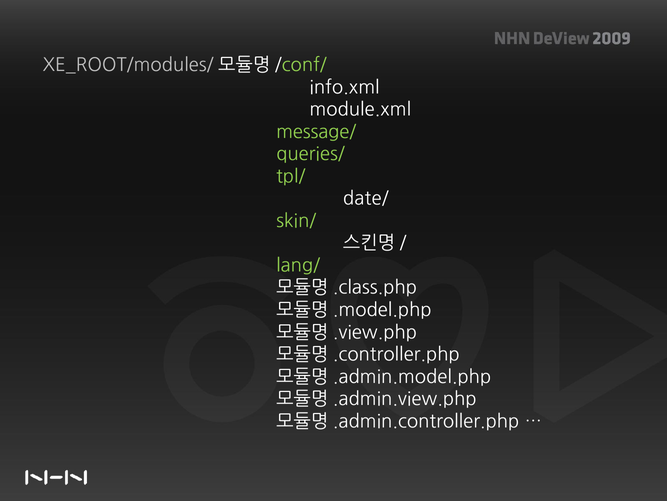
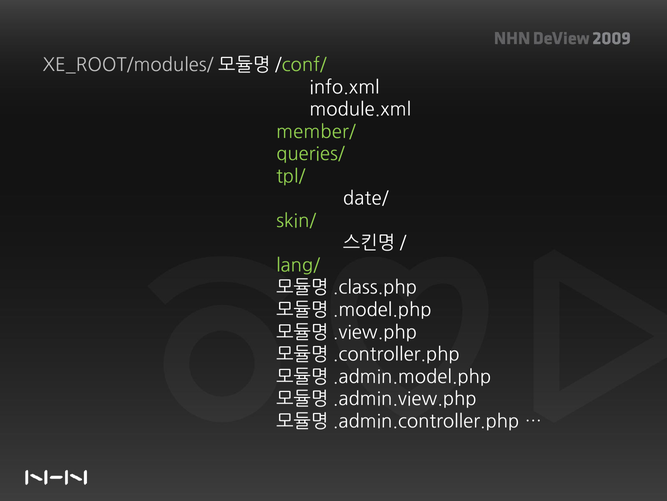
message/: message/ -> member/ (316, 132)
